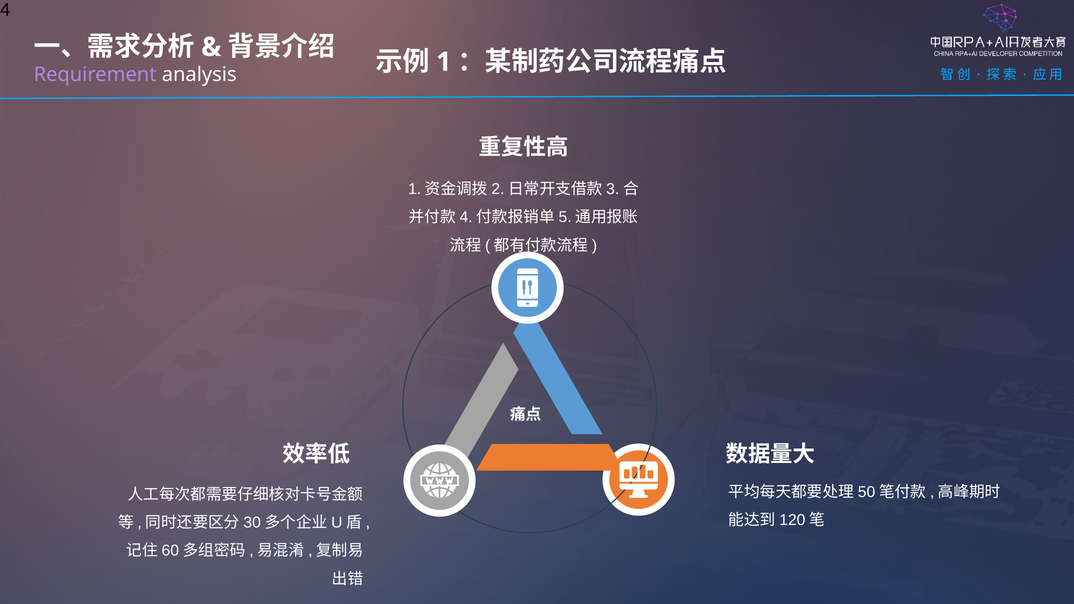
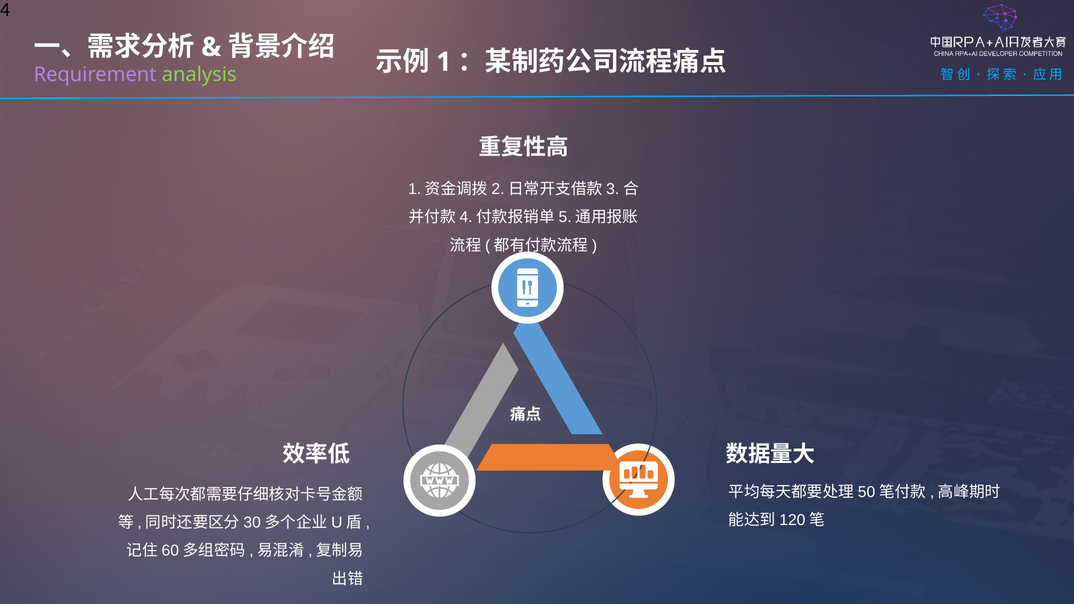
analysis colour: white -> light green (199, 75)
